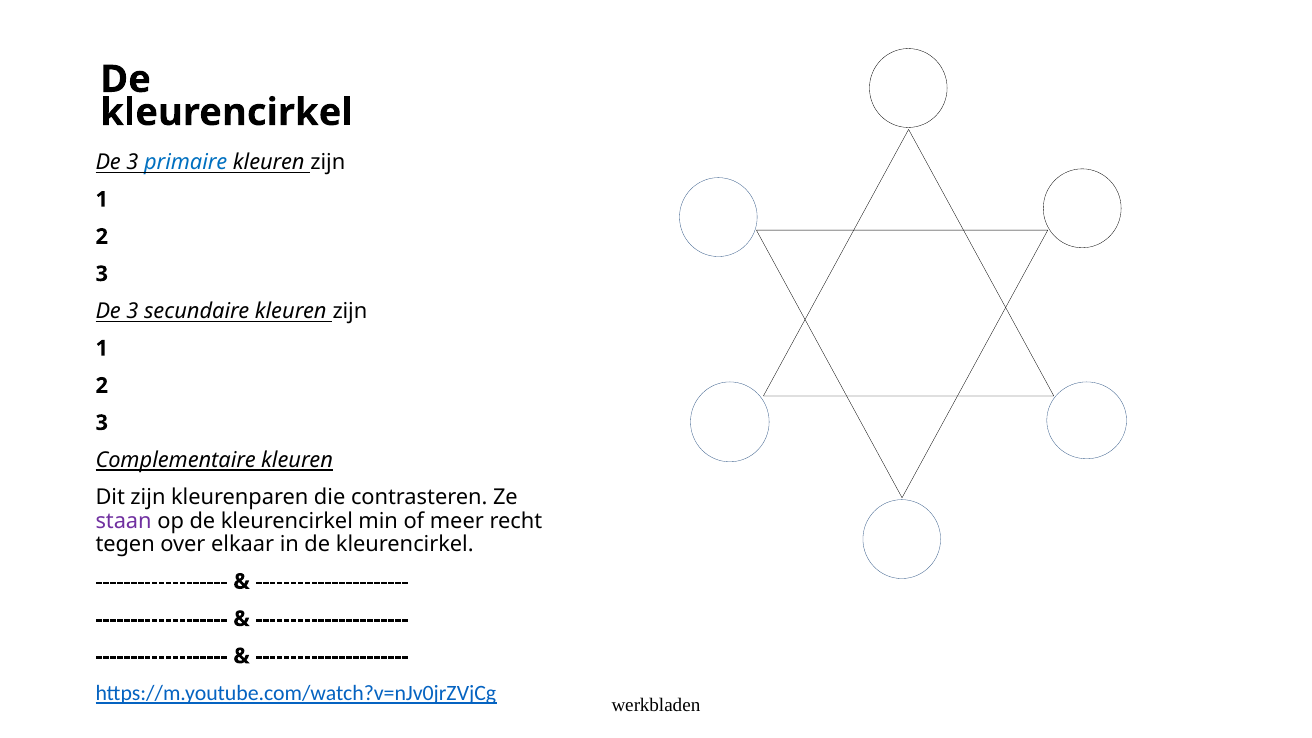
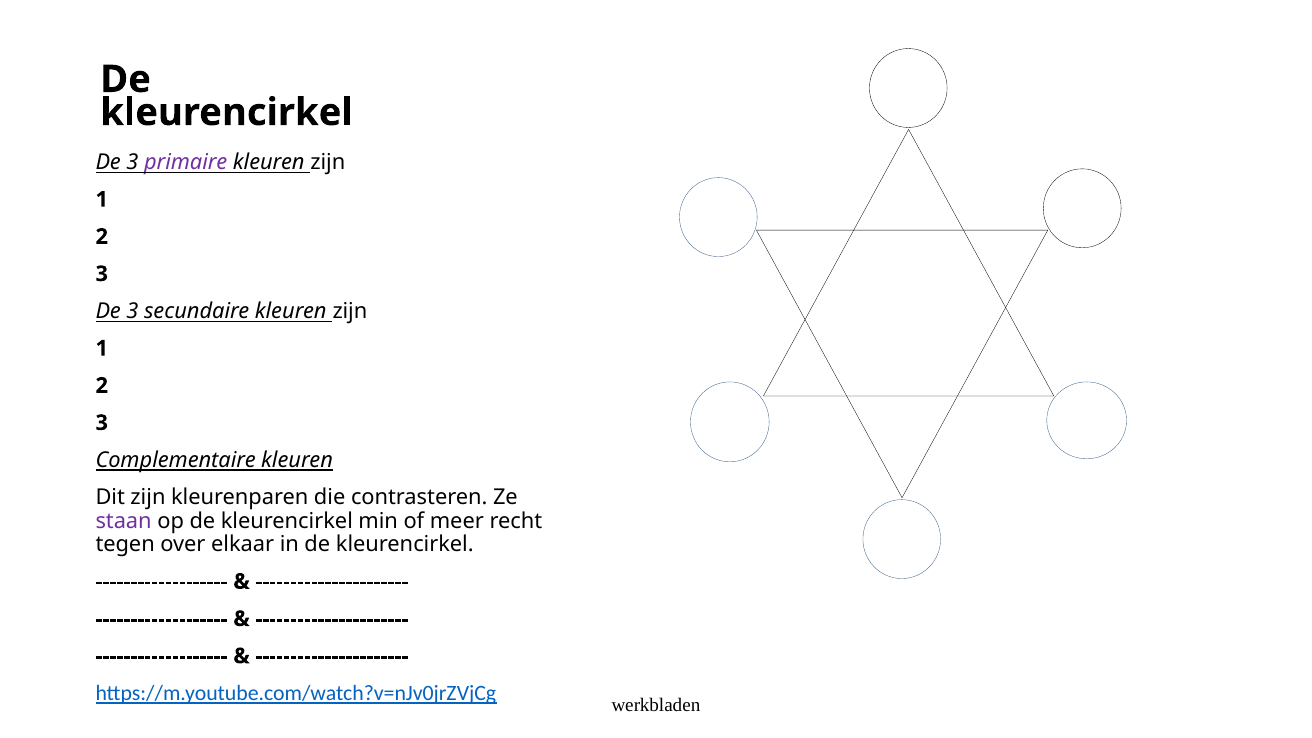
primaire colour: blue -> purple (186, 162)
